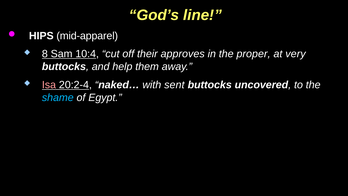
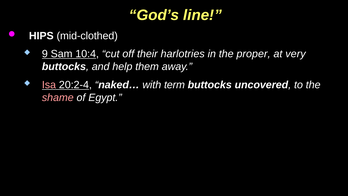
mid-apparel: mid-apparel -> mid-clothed (87, 36)
8: 8 -> 9 (45, 54)
approves: approves -> harlotries (183, 54)
sent: sent -> term (174, 85)
shame colour: light blue -> pink (58, 97)
